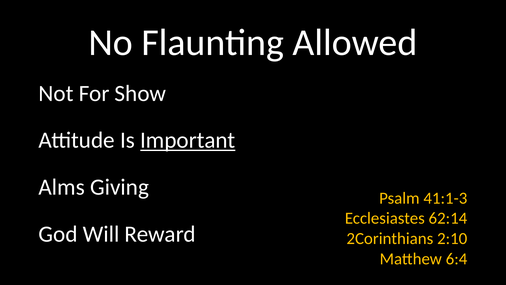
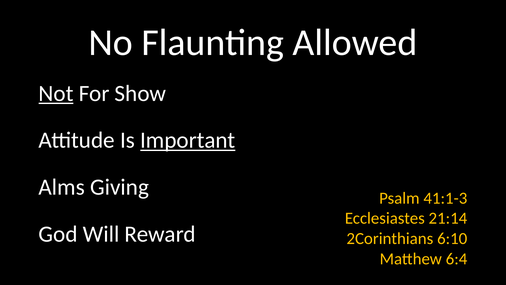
Not underline: none -> present (56, 93)
62:14: 62:14 -> 21:14 (448, 218)
2:10: 2:10 -> 6:10 (452, 238)
